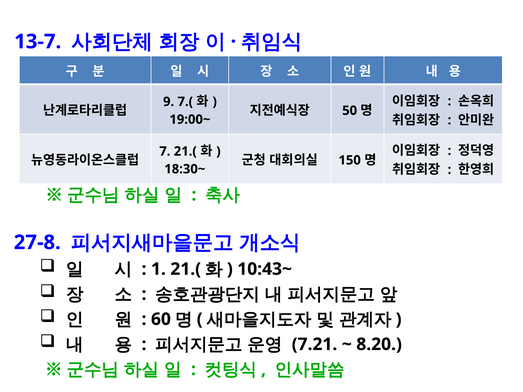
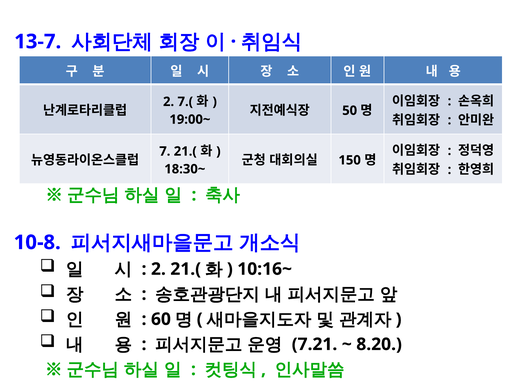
9: 9 -> 2 (169, 102)
27-8: 27-8 -> 10-8 (37, 243)
1: 1 -> 2 (158, 269)
10:43~: 10:43~ -> 10:16~ (265, 269)
